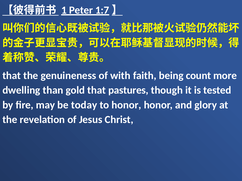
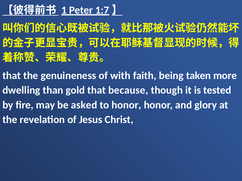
count: count -> taken (198, 76)
pastures: pastures -> because (128, 90)
today: today -> asked (84, 105)
